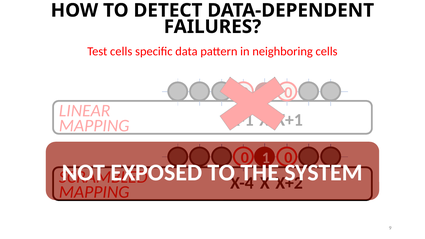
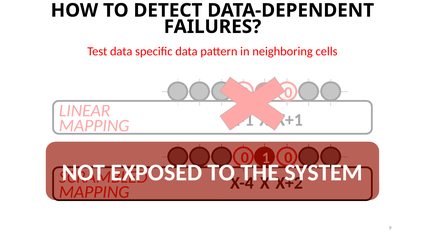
Test cells: cells -> data (121, 51)
